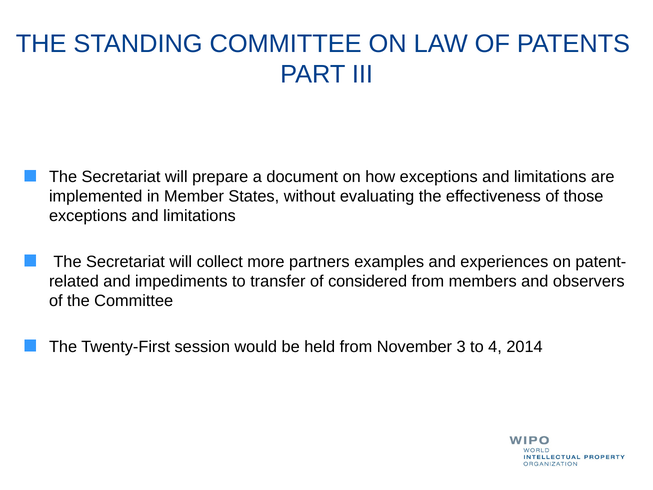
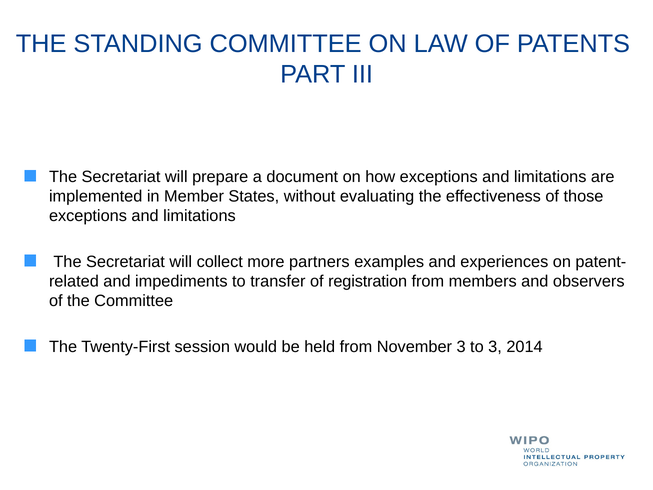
considered: considered -> registration (368, 281)
to 4: 4 -> 3 (495, 347)
